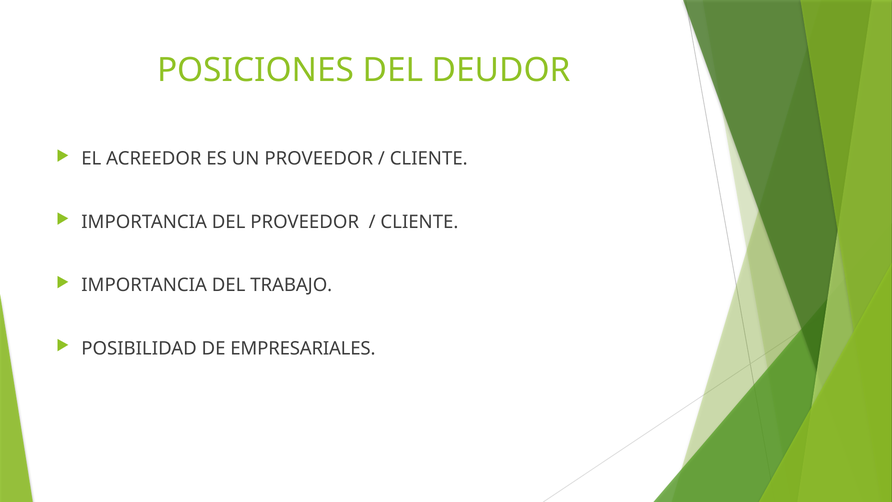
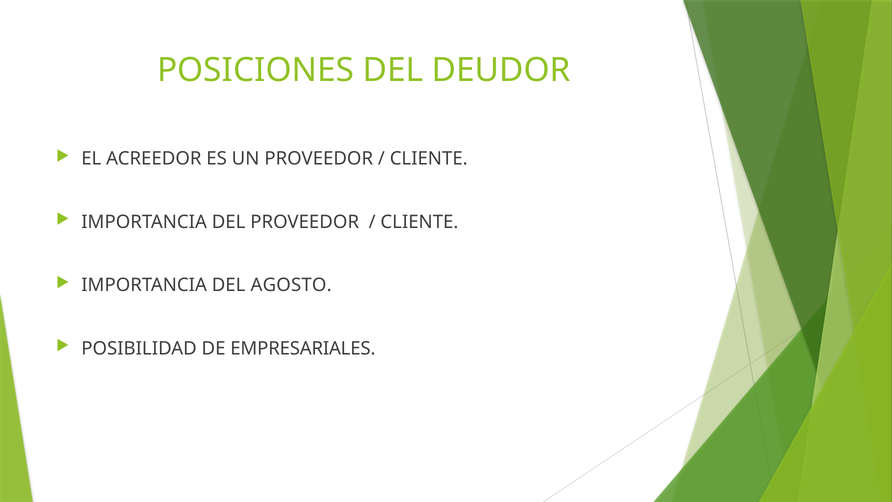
TRABAJO: TRABAJO -> AGOSTO (291, 285)
